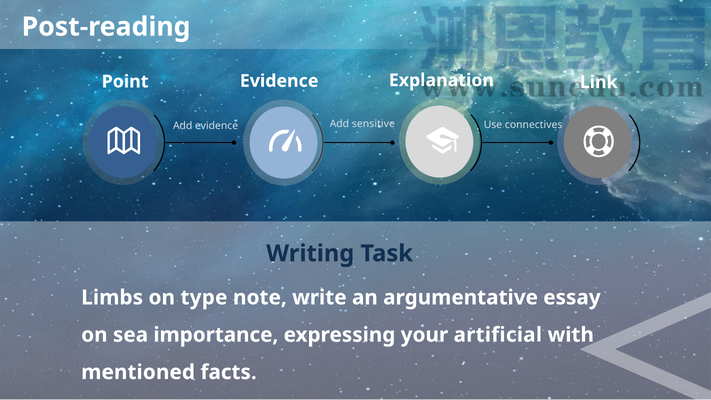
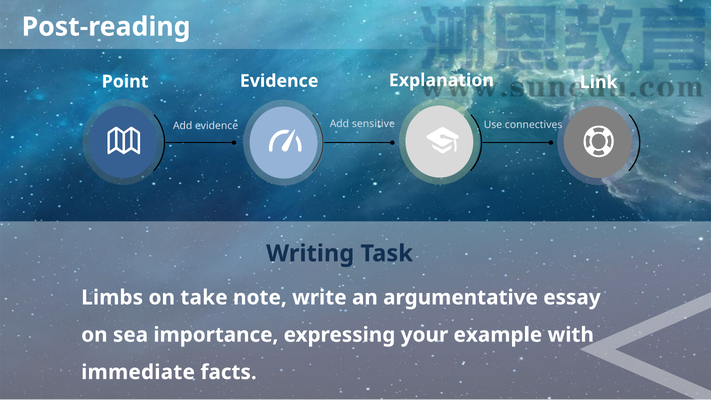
type: type -> take (204, 297)
artificial: artificial -> example (498, 335)
mentioned: mentioned -> immediate (138, 372)
